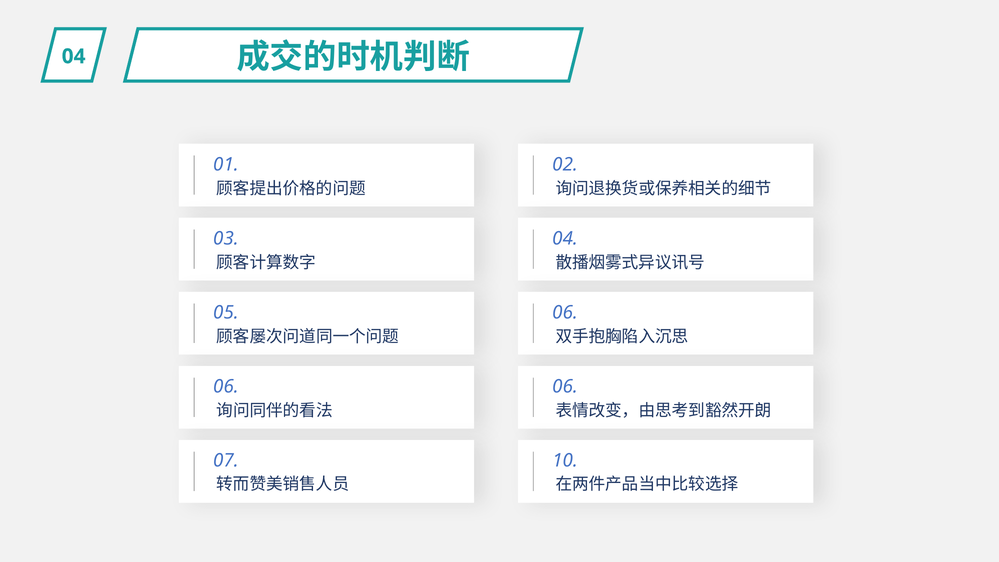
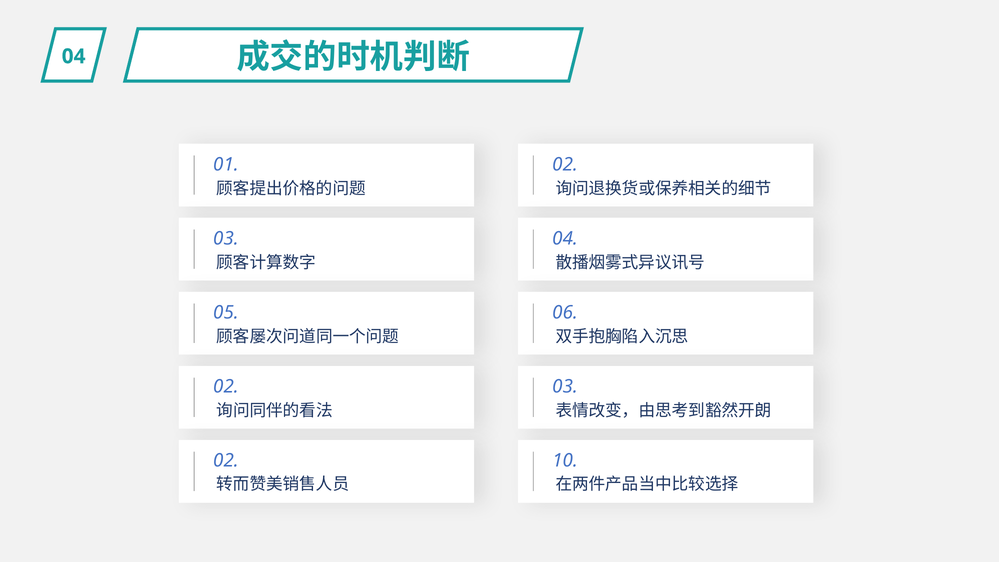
6: 6 -> 2 (231, 387)
6: 6 -> 3 (570, 387)
7: 7 -> 2 (231, 461)
